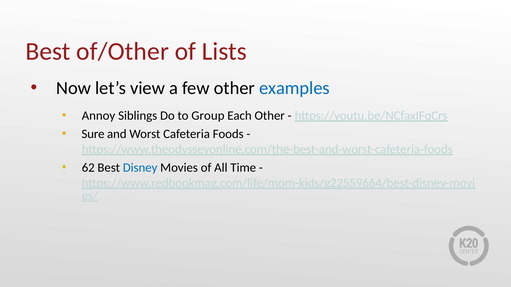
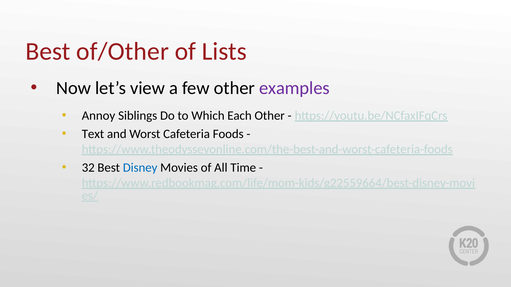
examples colour: blue -> purple (294, 88)
Group: Group -> Which (208, 116)
Sure: Sure -> Text (93, 134)
62: 62 -> 32 (88, 168)
